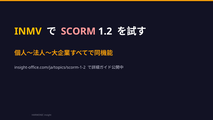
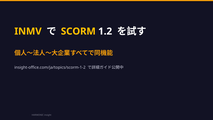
SCORM colour: pink -> yellow (78, 31)
